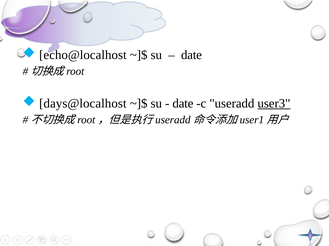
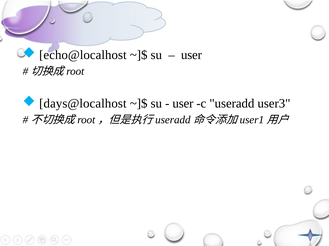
date: date -> user (191, 55)
date: date -> user (183, 104)
user3 underline: present -> none (274, 104)
